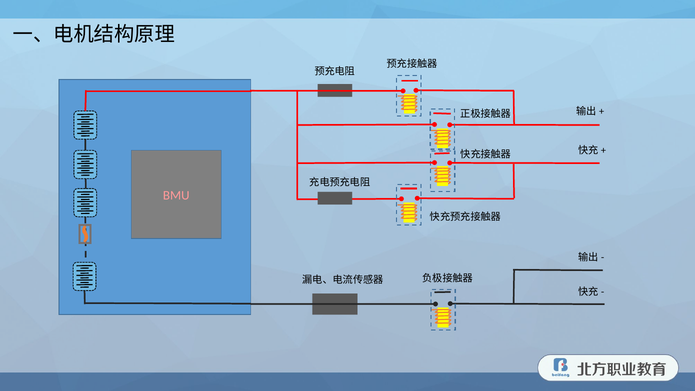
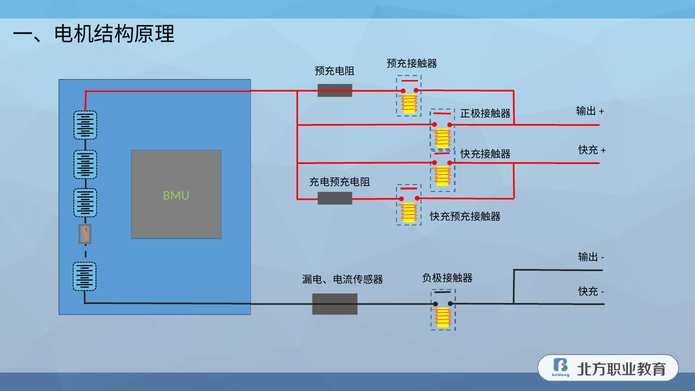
BMU colour: pink -> light green (176, 195)
